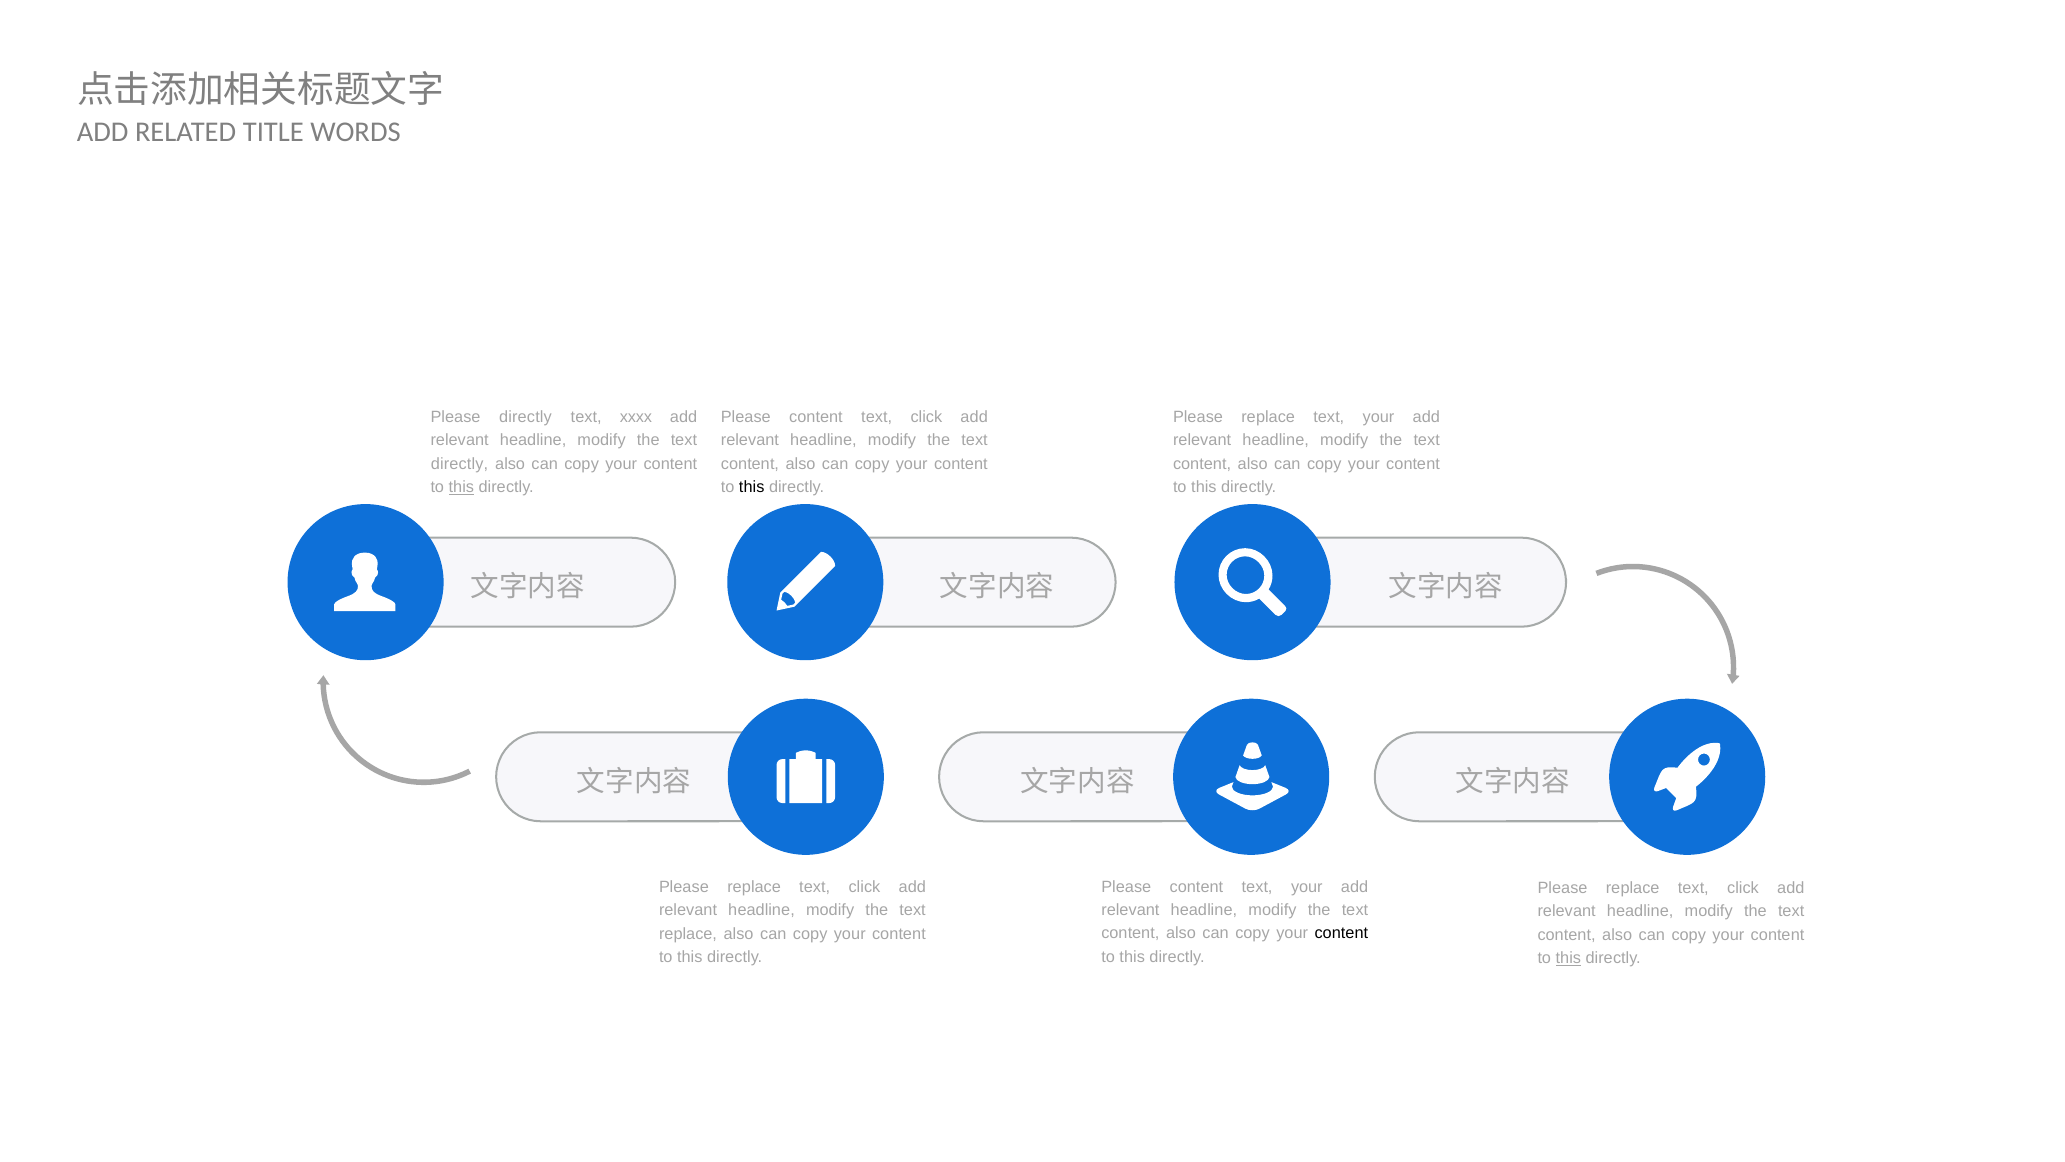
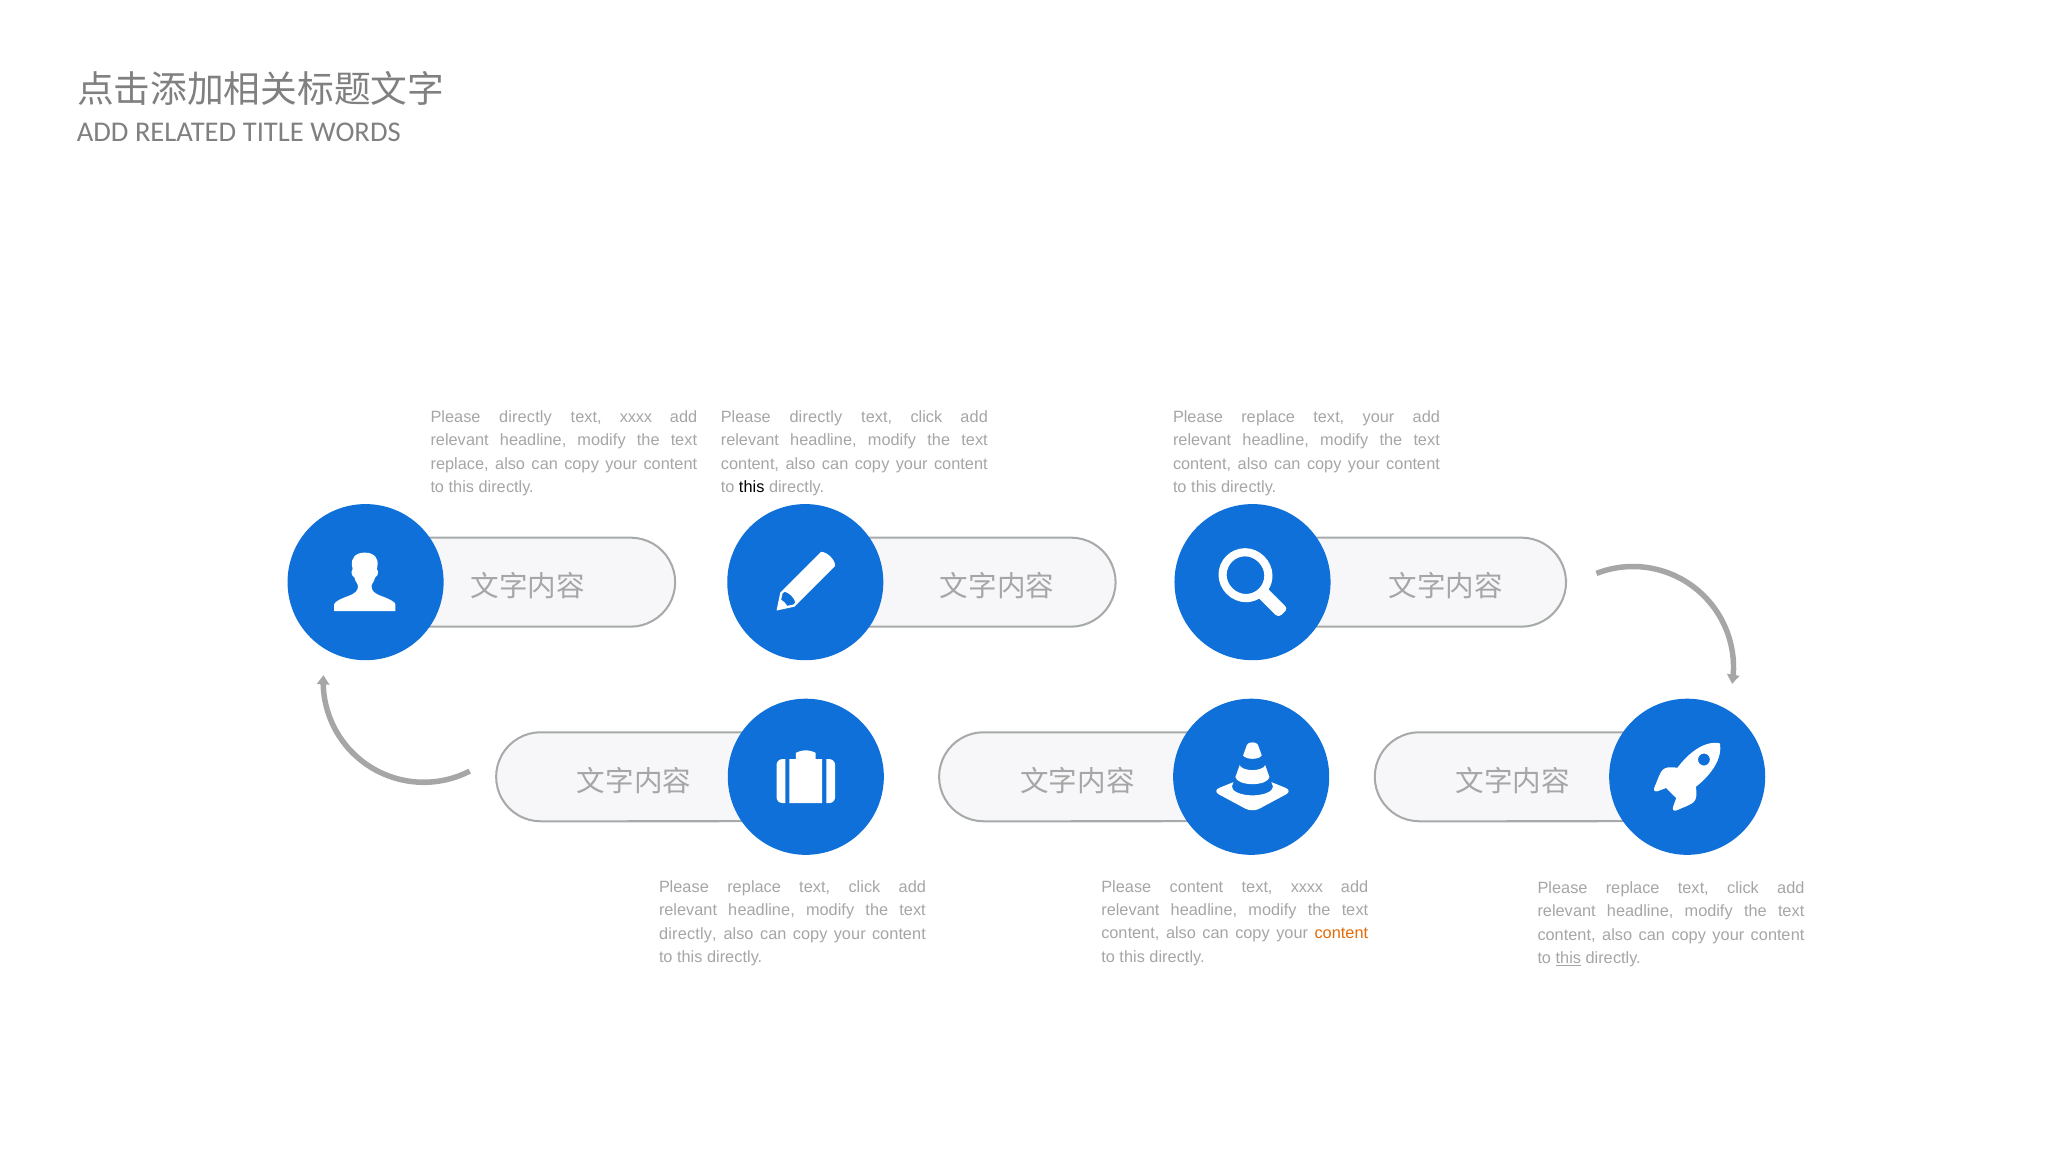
content: content -> directly (816, 417)
directly: directly -> replace (460, 464)
this underline: present -> none (461, 487)
your: your -> xxxx (1307, 886)
content colour: black -> orange (1341, 933)
replace: replace -> directly (688, 933)
